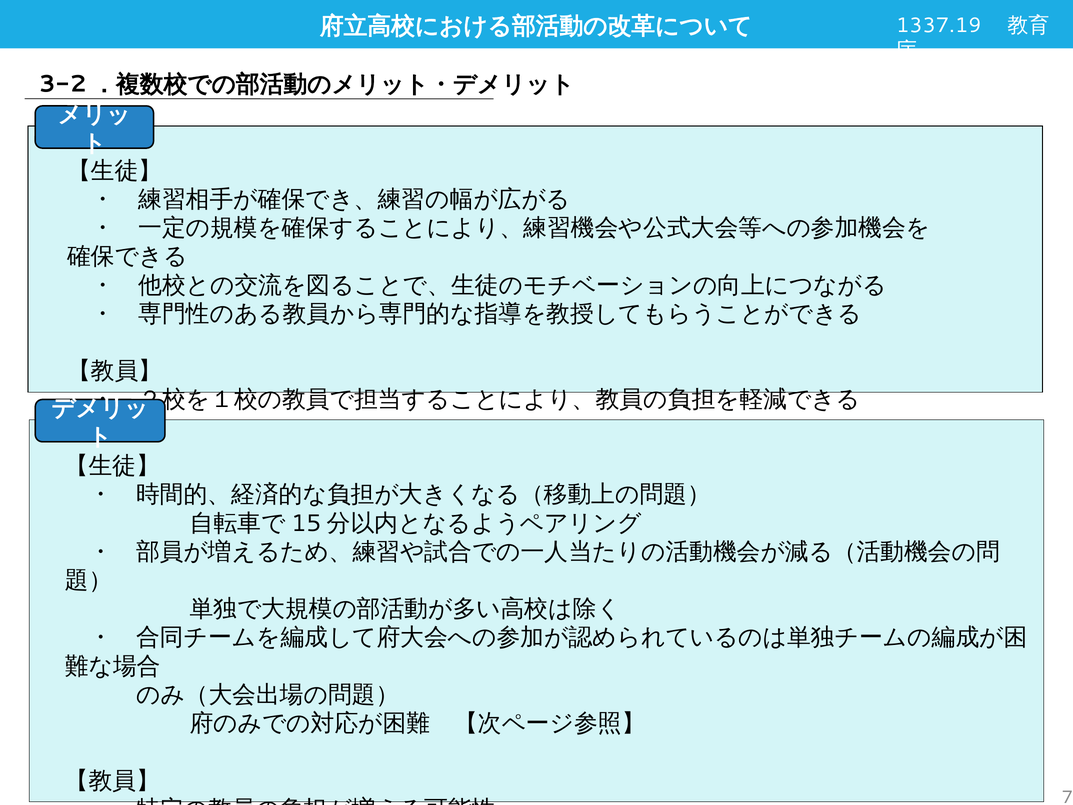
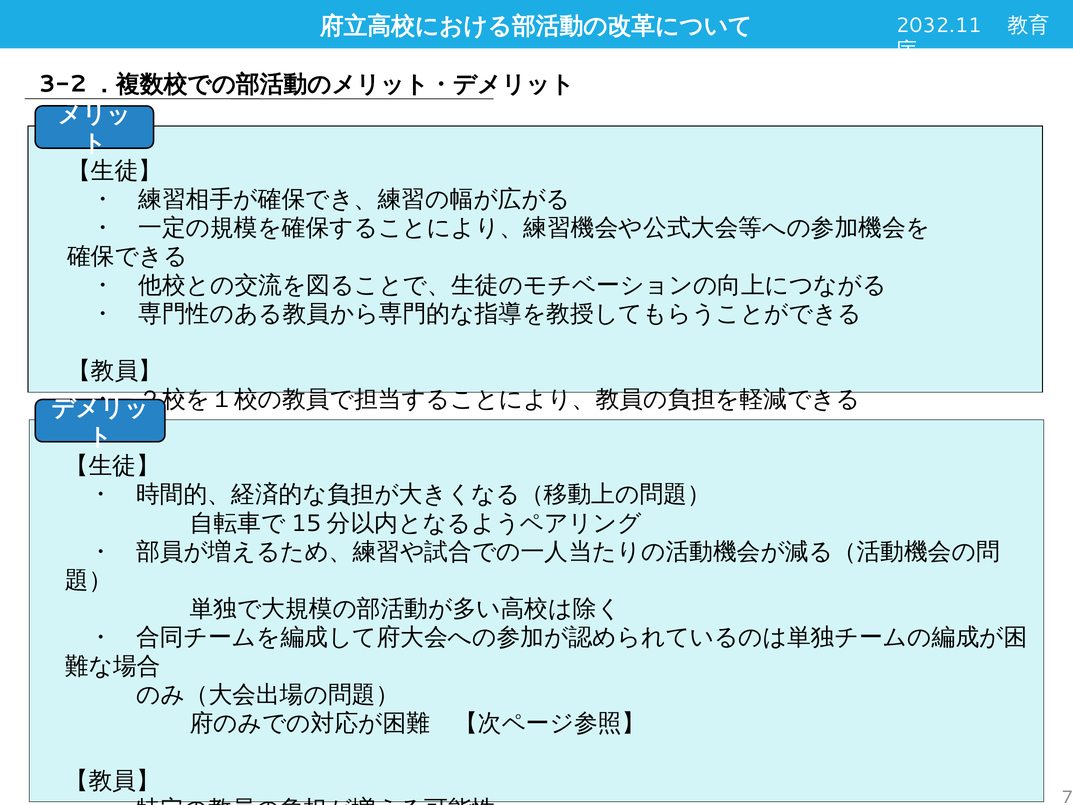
1337.19: 1337.19 -> 2032.11 (939, 25)
